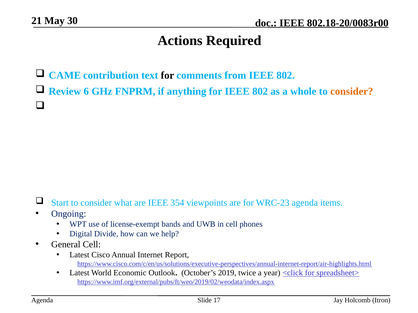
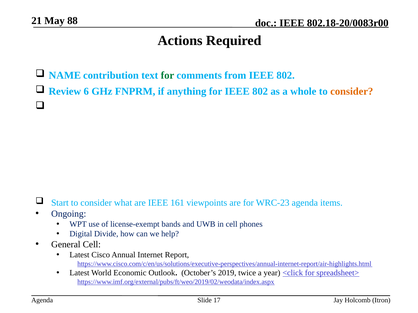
30: 30 -> 88 (72, 21)
CAME: CAME -> NAME (65, 76)
for colour: black -> green (167, 76)
354: 354 -> 161 (177, 203)
